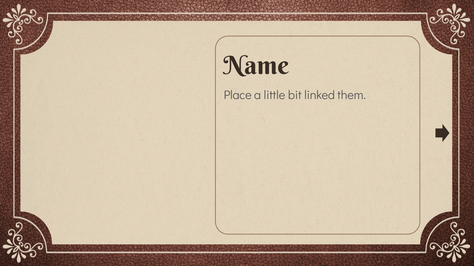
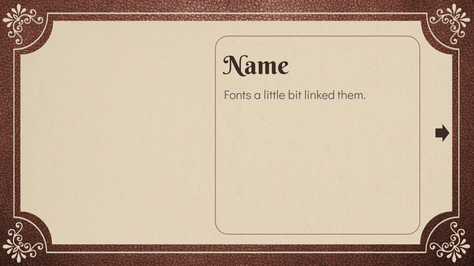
Place: Place -> Fonts (238, 95)
